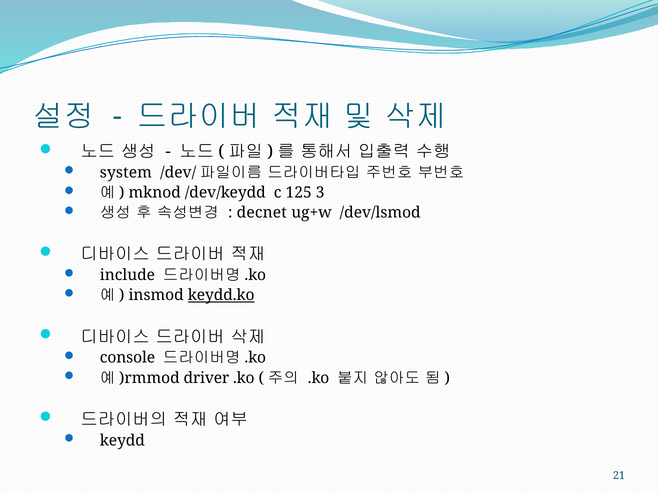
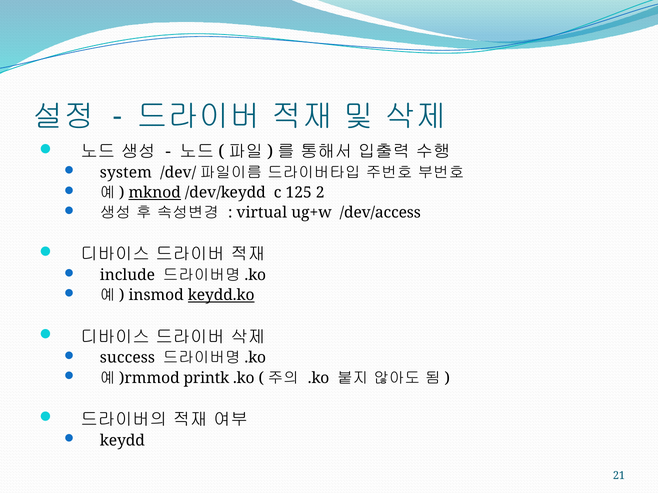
mknod underline: none -> present (155, 193)
3: 3 -> 2 (320, 193)
decnet: decnet -> virtual (262, 213)
/dev/lsmod: /dev/lsmod -> /dev/access (380, 213)
console: console -> success (127, 358)
driver: driver -> printk (206, 378)
